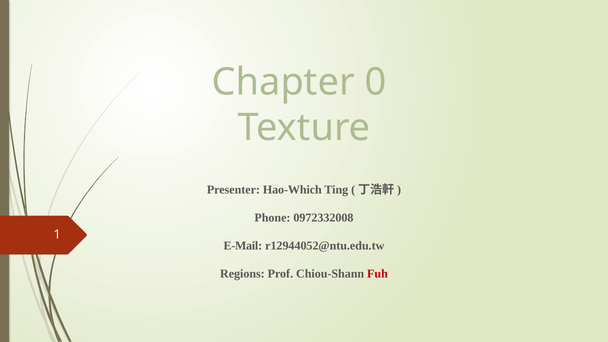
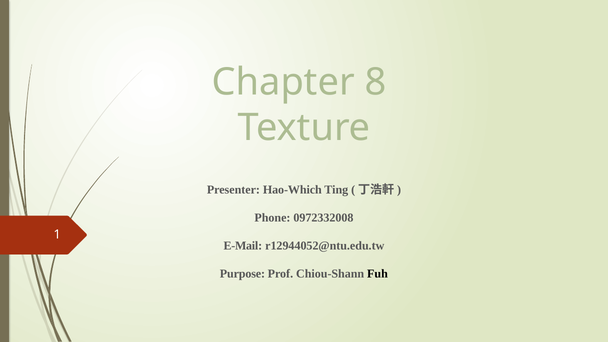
0: 0 -> 8 (375, 82)
Regions: Regions -> Purpose (242, 274)
Fuh colour: red -> black (377, 274)
